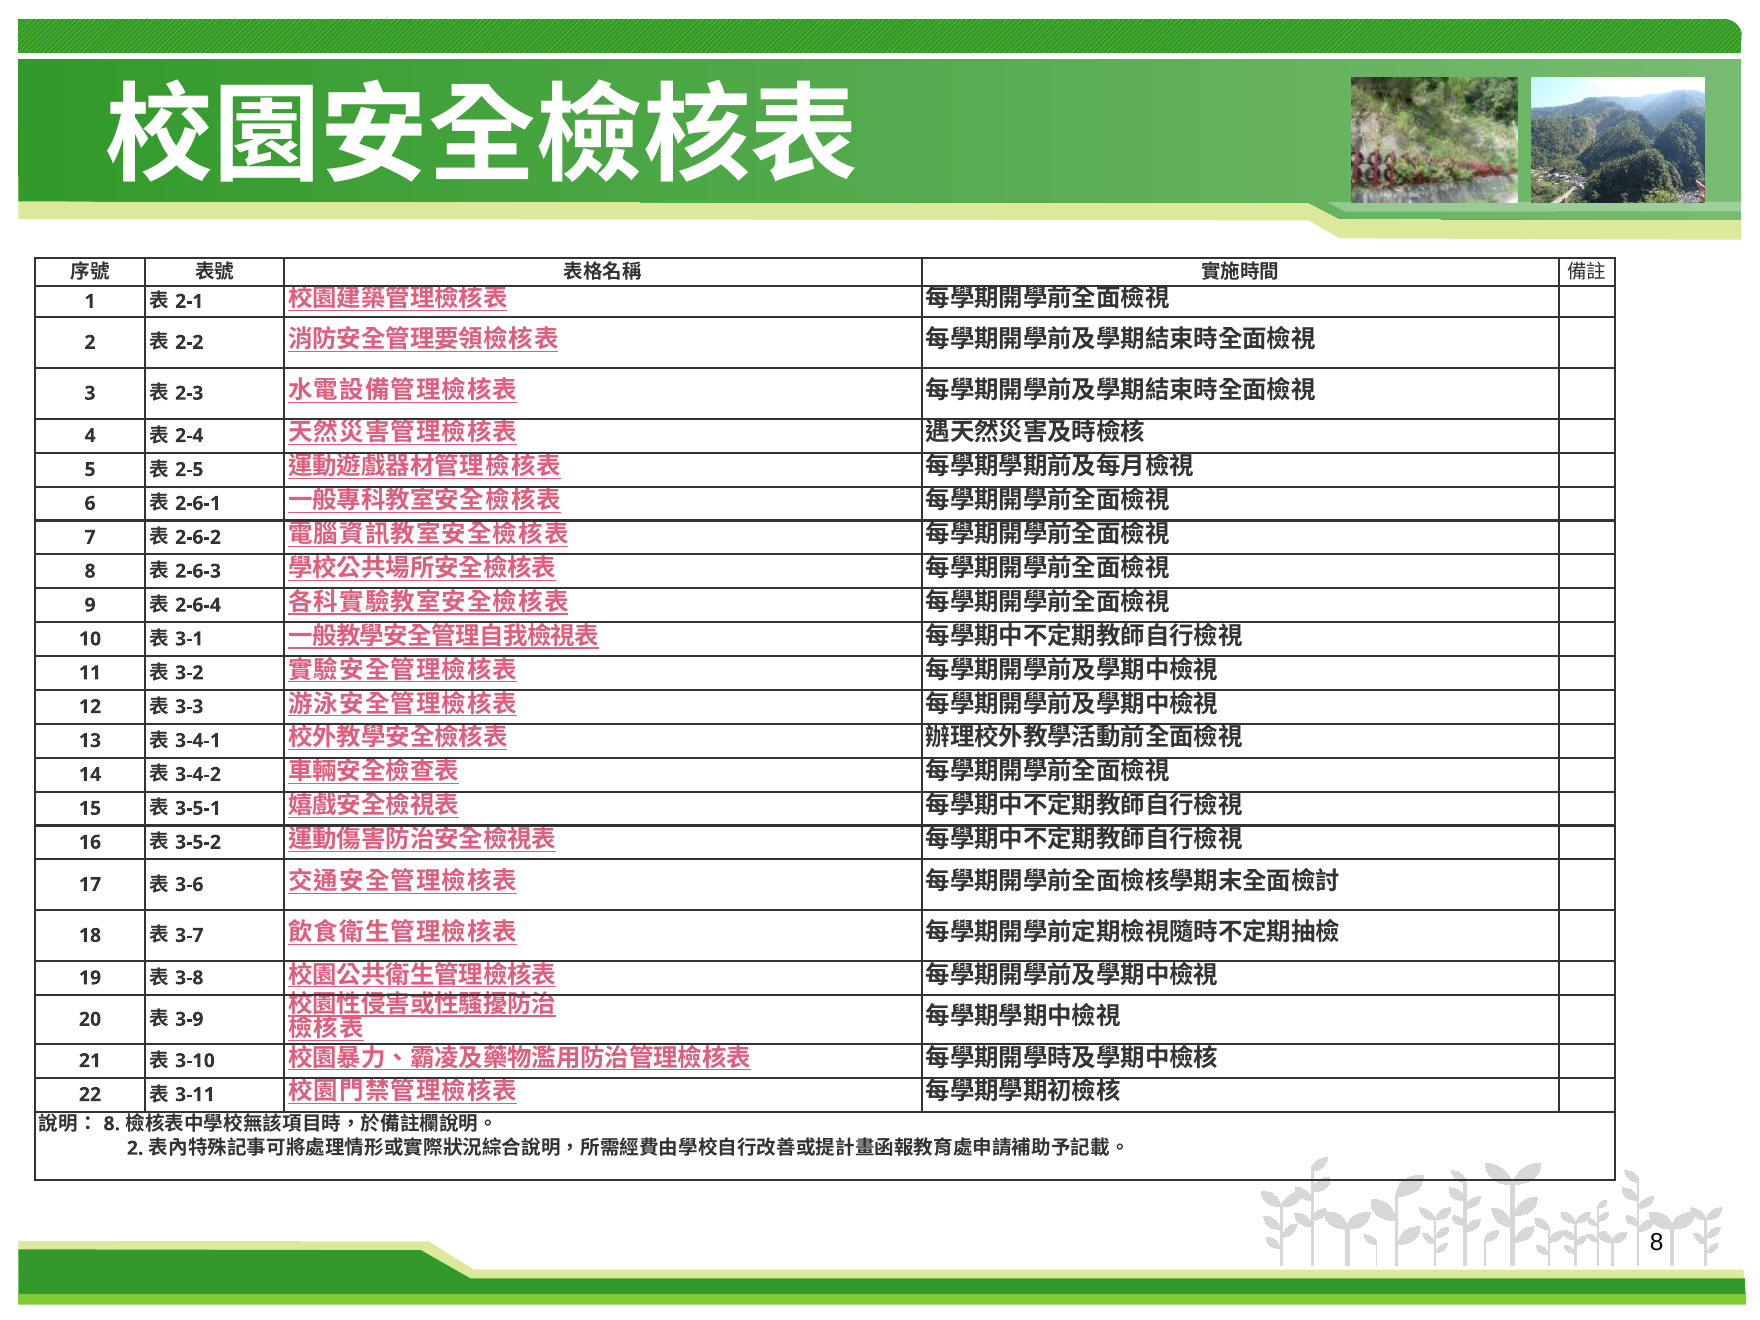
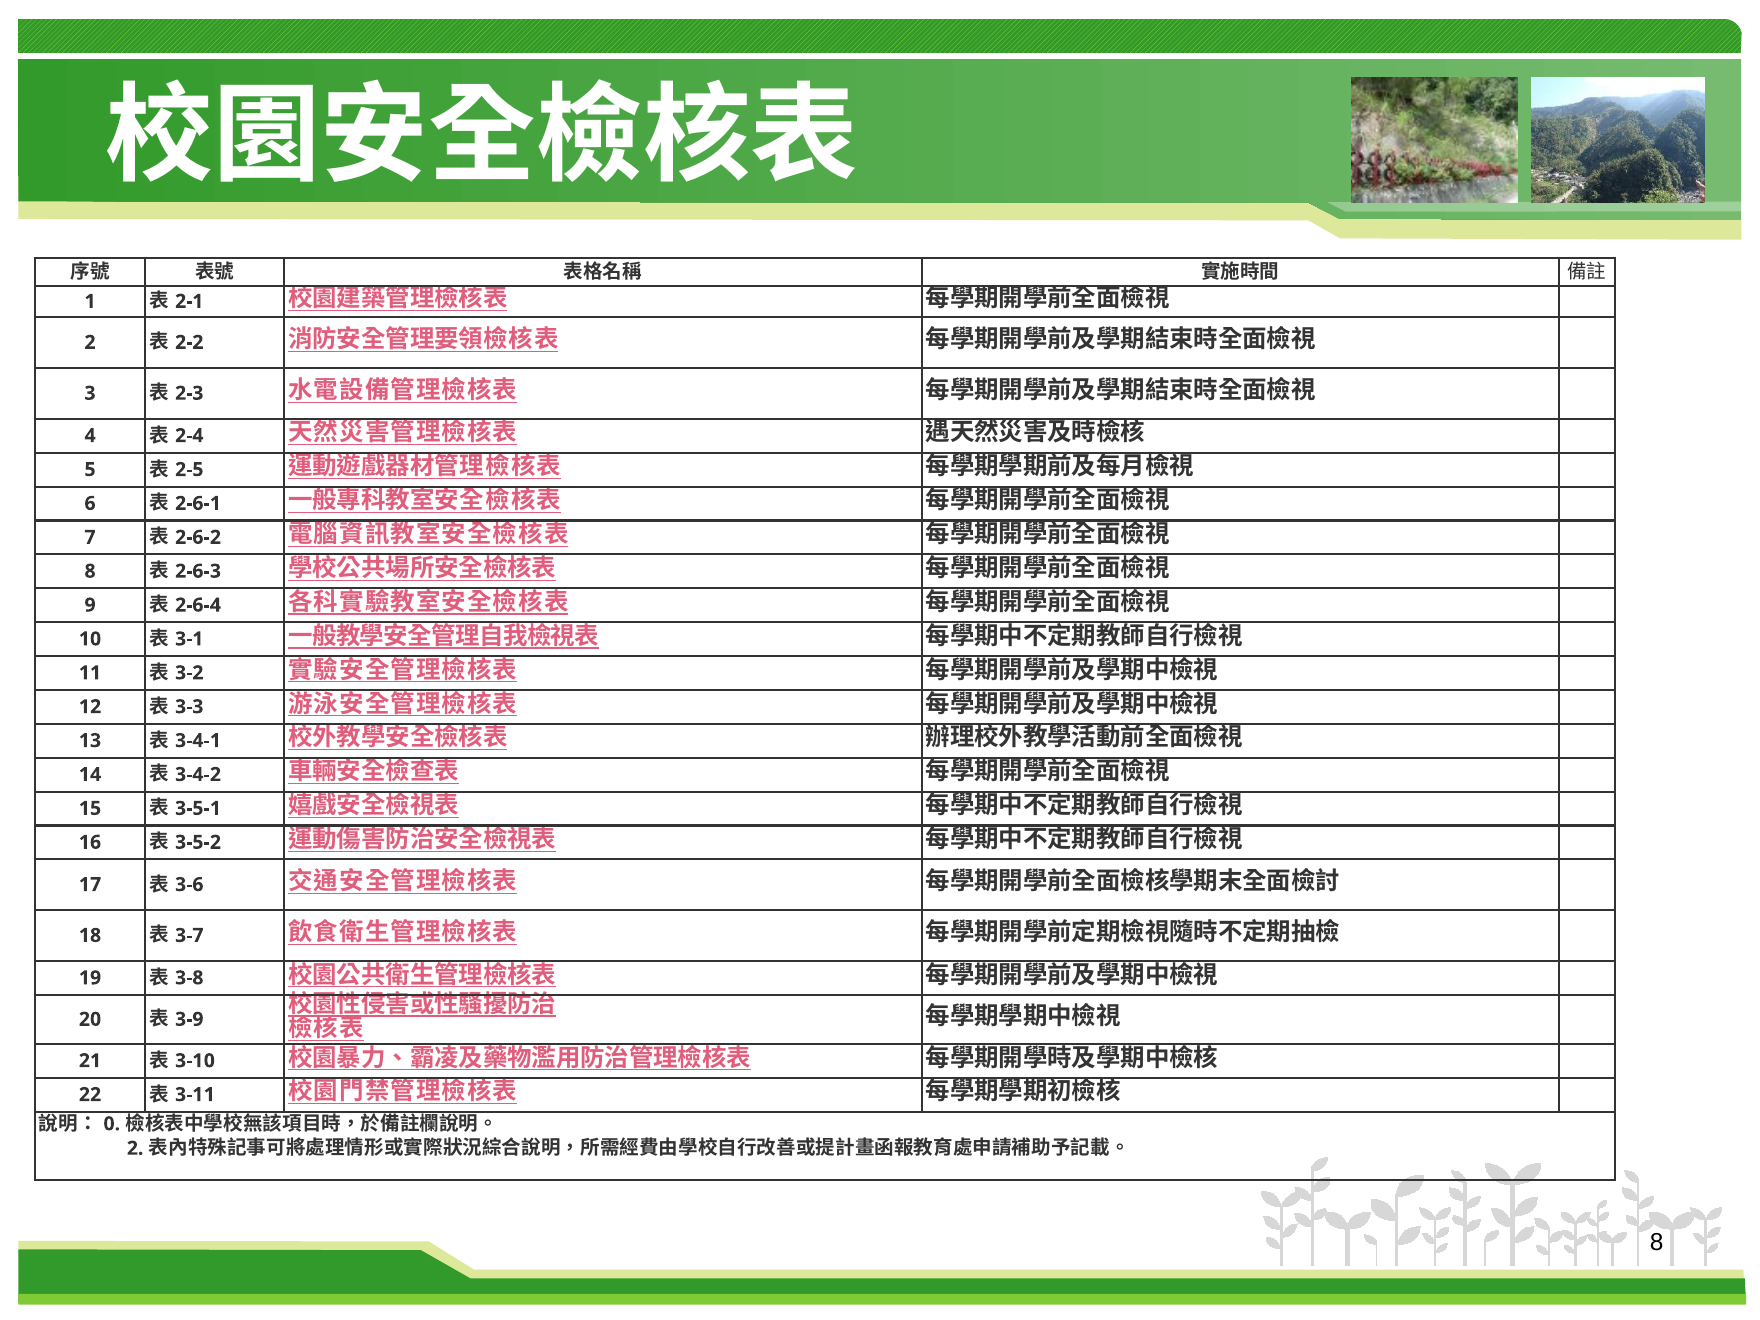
8: 8 -> 0 (112, 1124)
